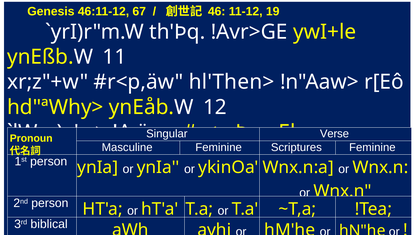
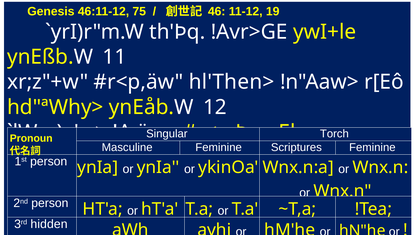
67: 67 -> 75 (139, 11)
Verse: Verse -> Torch (334, 134)
biblical: biblical -> hidden (49, 224)
